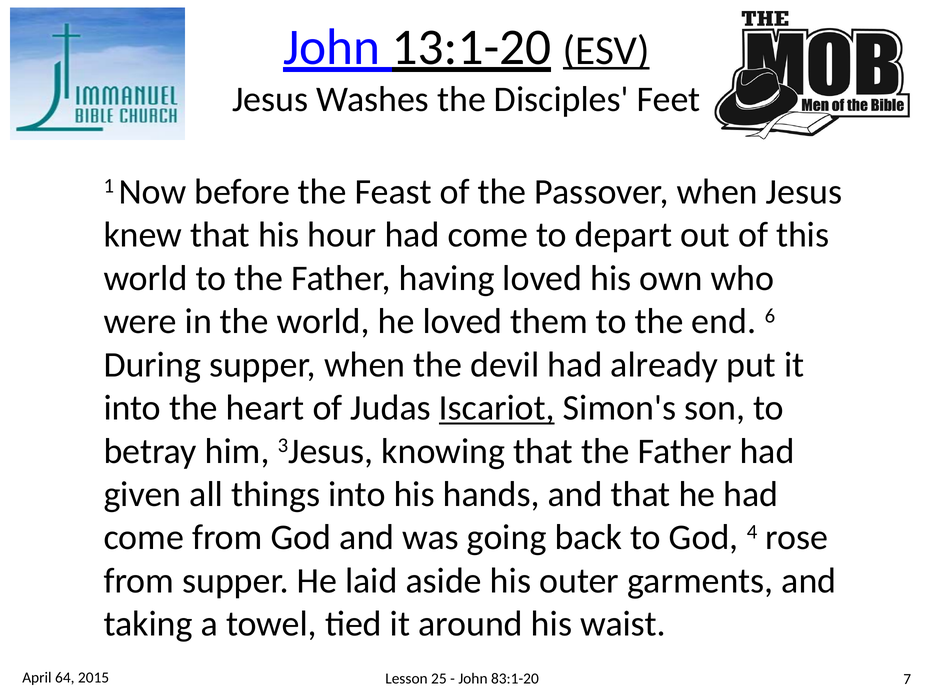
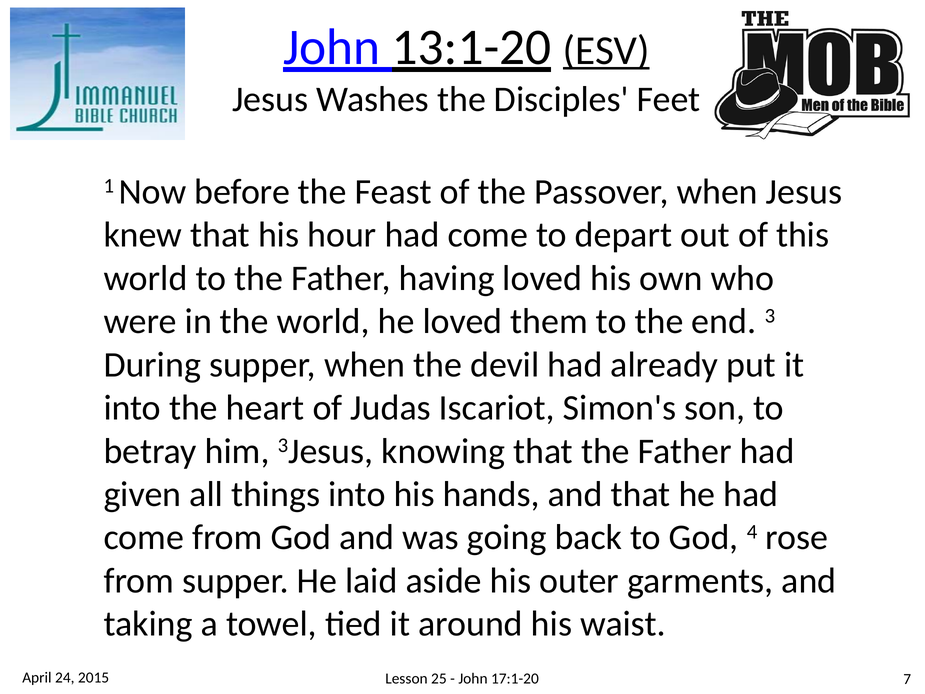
6: 6 -> 3 (770, 316)
Iscariot underline: present -> none (497, 408)
64: 64 -> 24 (65, 678)
83:1-20: 83:1-20 -> 17:1-20 (515, 679)
